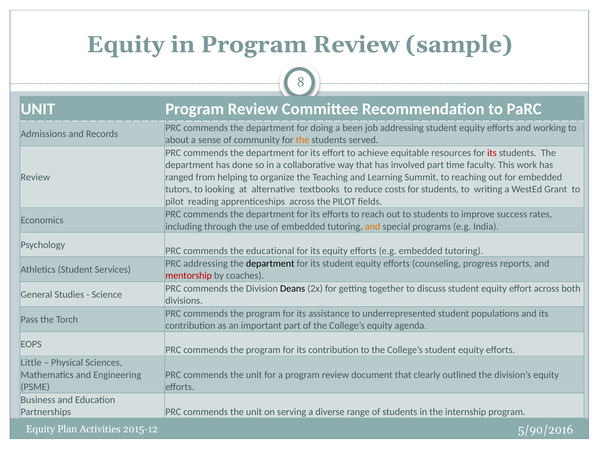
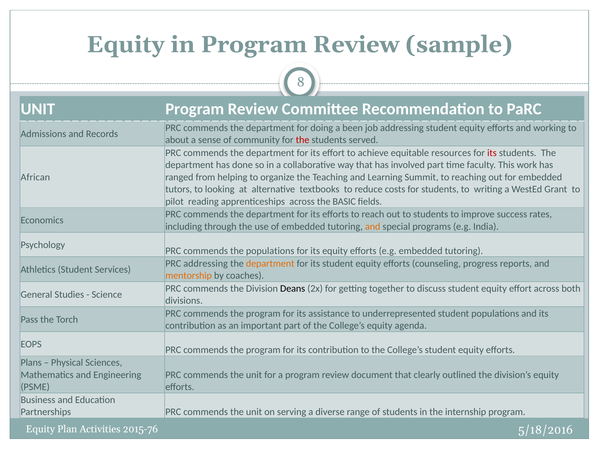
the colour: orange -> red (303, 140)
Review: Review -> African (35, 177)
the PILOT: PILOT -> BASIC (344, 202)
the educational: educational -> populations (270, 251)
department colour: black -> orange (270, 264)
mentorship colour: red -> orange (189, 276)
Little: Little -> Plans (31, 363)
2015-12: 2015-12 -> 2015-76 (140, 430)
5/90/2016: 5/90/2016 -> 5/18/2016 (546, 430)
